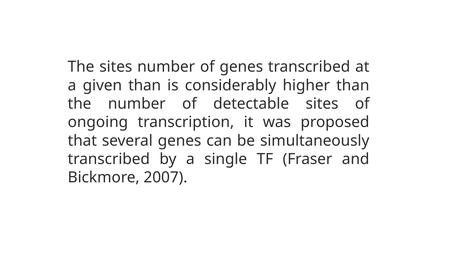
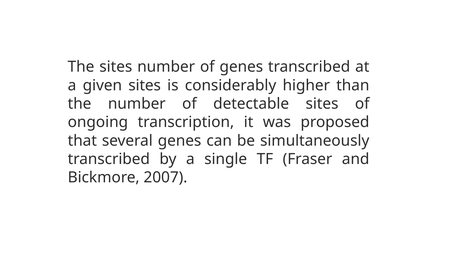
given than: than -> sites (145, 85)
